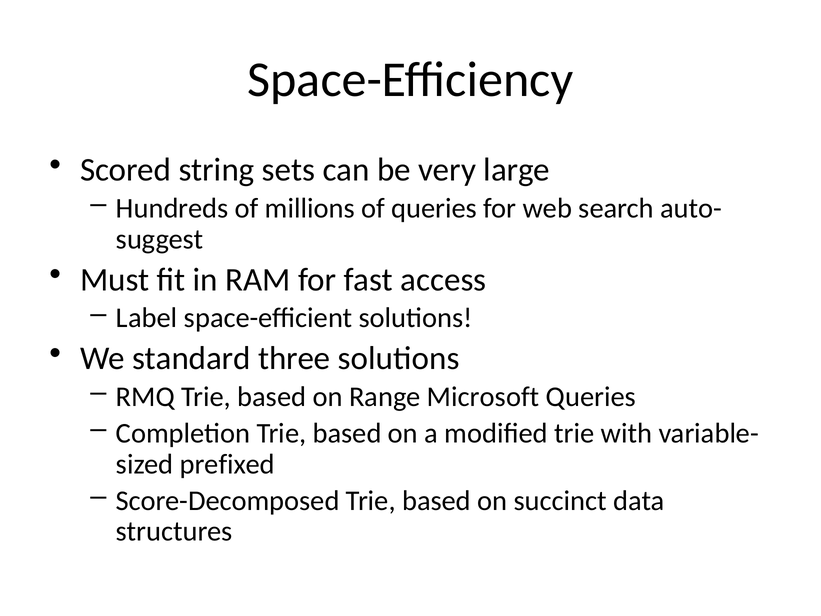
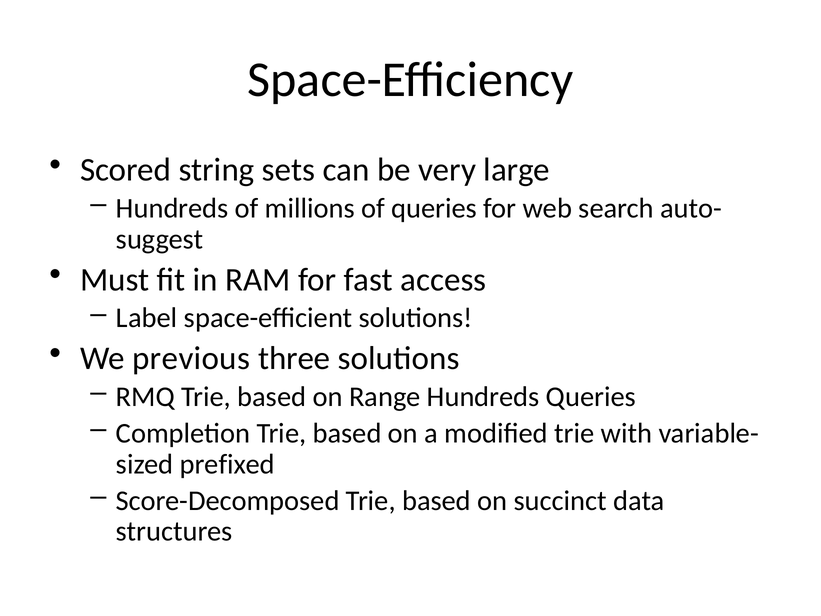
standard: standard -> previous (191, 358)
Range Microsoft: Microsoft -> Hundreds (483, 397)
